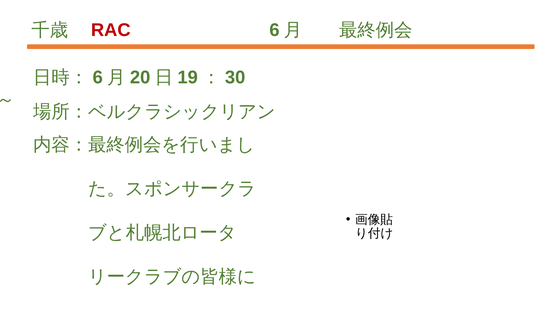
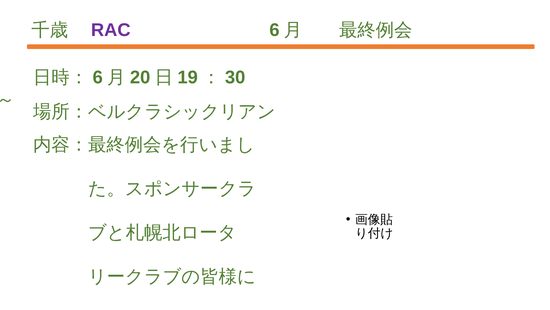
RAC colour: red -> purple (111, 30)
